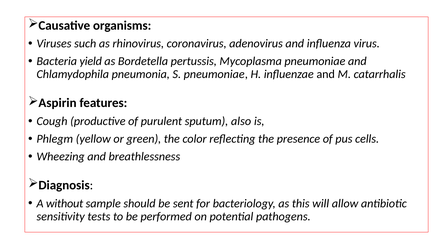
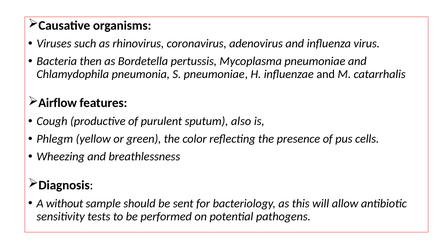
yield: yield -> then (91, 61)
Aspirin: Aspirin -> Airflow (58, 103)
